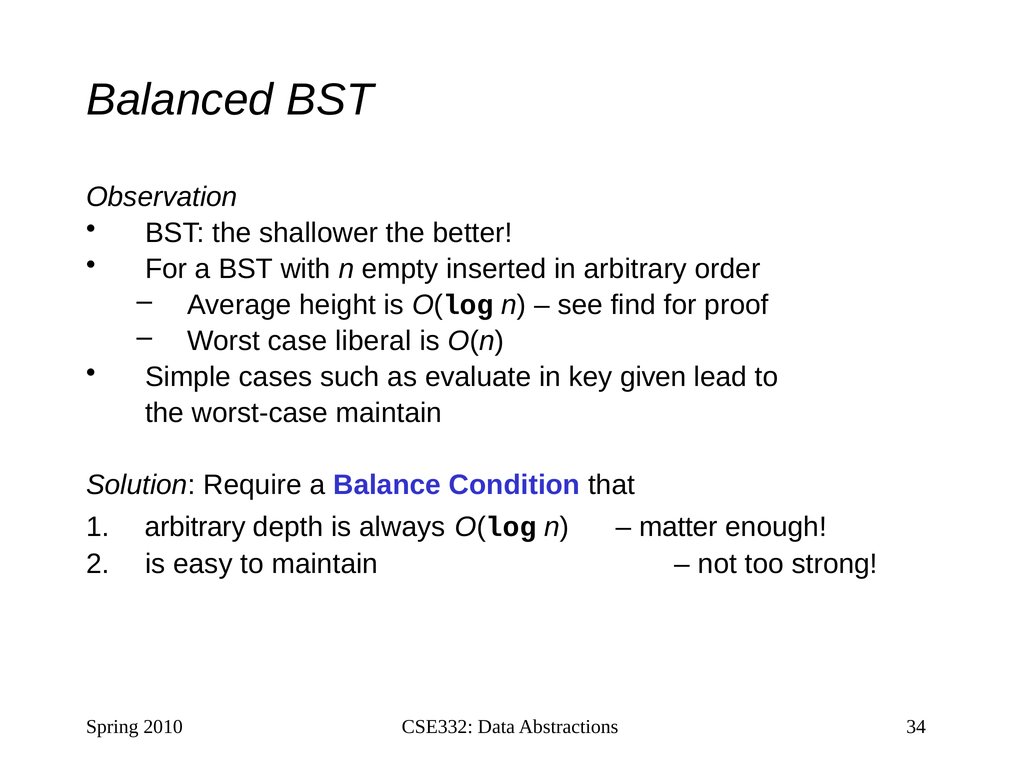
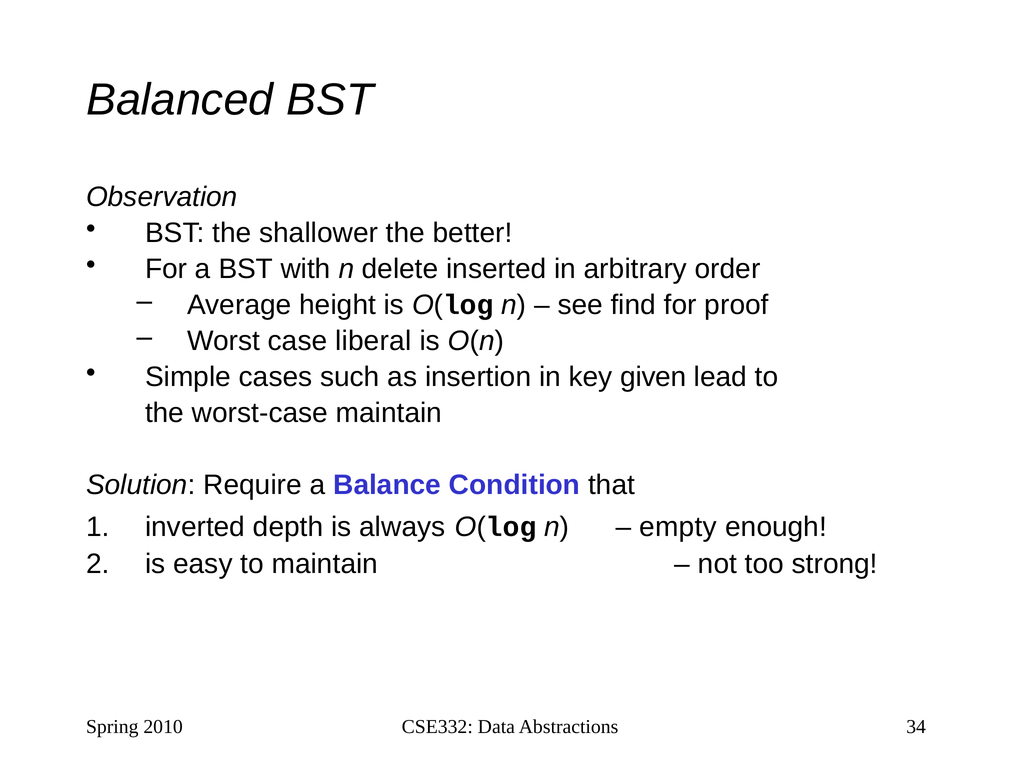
empty: empty -> delete (400, 269)
evaluate: evaluate -> insertion (478, 377)
arbitrary: arbitrary -> inverted (195, 527)
matter: matter -> empty (678, 527)
